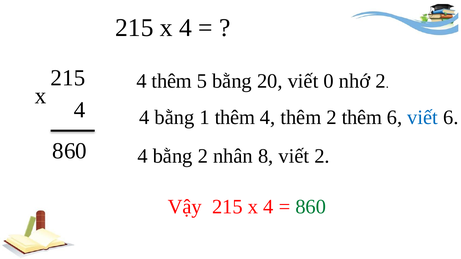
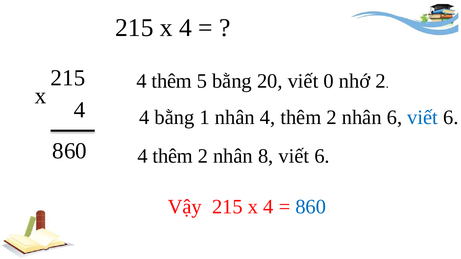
1 thêm: thêm -> nhân (235, 117)
thêm: thêm -> nhân (362, 117)
bằng: bằng -> thêm (173, 156)
8 viết 2: 2 -> 6 (322, 156)
860 colour: green -> blue (311, 207)
